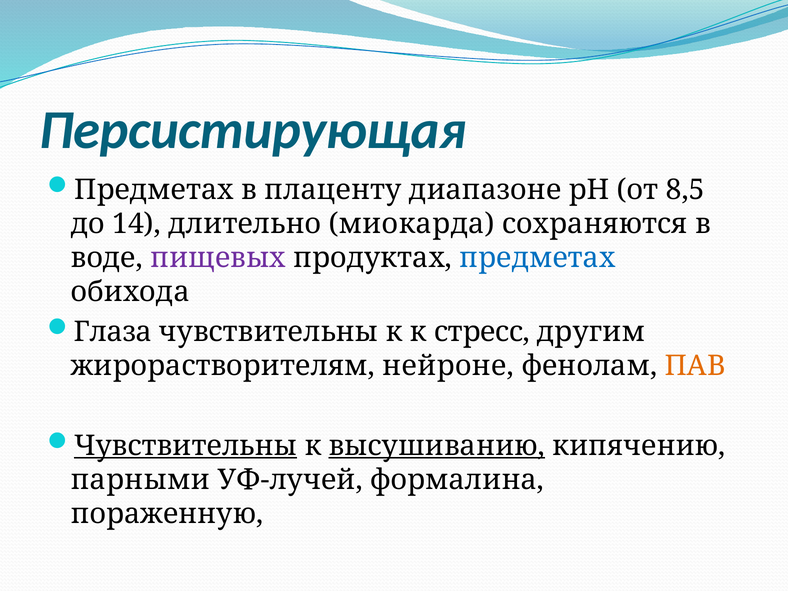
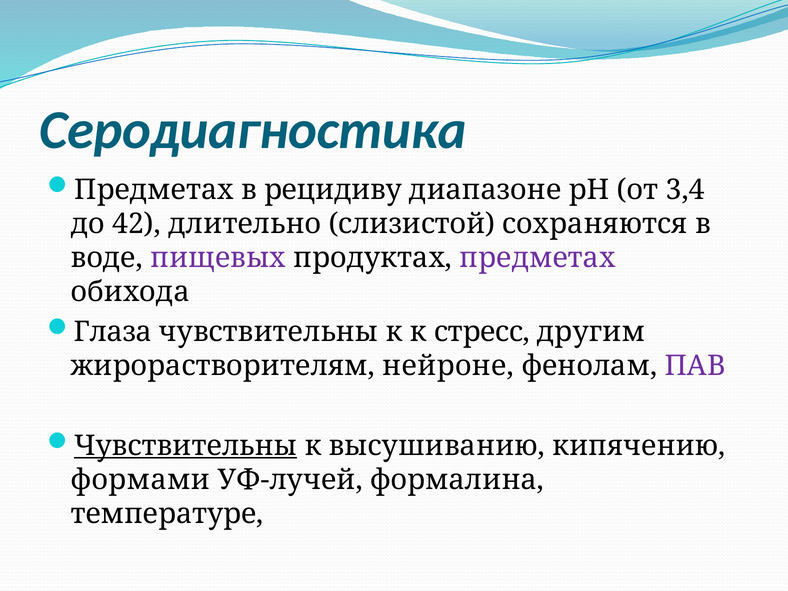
Персистирующая: Персистирующая -> Серодиагностика (253, 130)
плаценту: плаценту -> рецидиву (333, 190)
8,5: 8,5 -> 3,4 (685, 190)
14: 14 -> 42 (137, 224)
миокарда: миокарда -> слизистой (412, 224)
предметах colour: blue -> purple (538, 258)
ПАВ colour: orange -> purple (695, 366)
высушиванию underline: present -> none (437, 446)
парными: парными -> формами (140, 480)
пораженную: пораженную -> температуре (167, 514)
